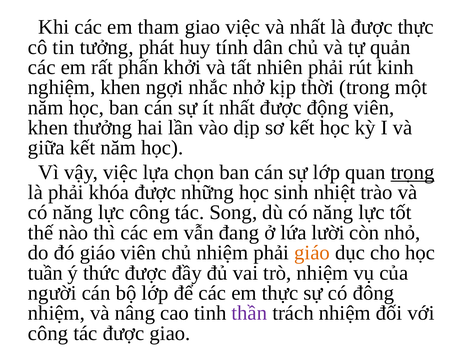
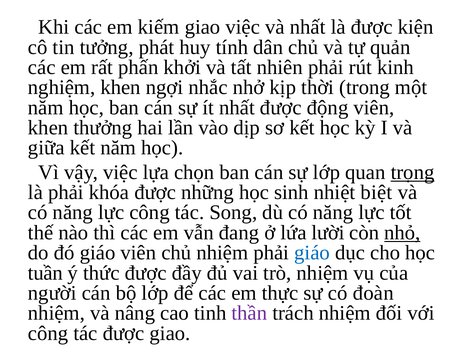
tham: tham -> kiếm (159, 27)
được thực: thực -> kiện (416, 27)
trào: trào -> biệt (376, 193)
nhỏ underline: none -> present (402, 233)
giáo colour: orange -> blue (312, 253)
đông: đông -> đoàn (373, 293)
